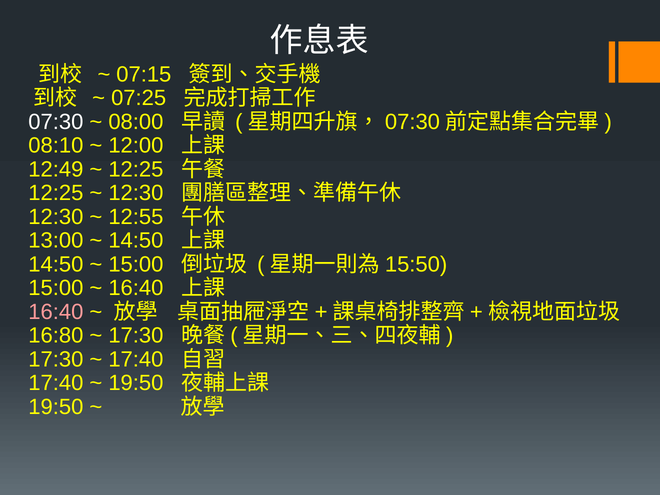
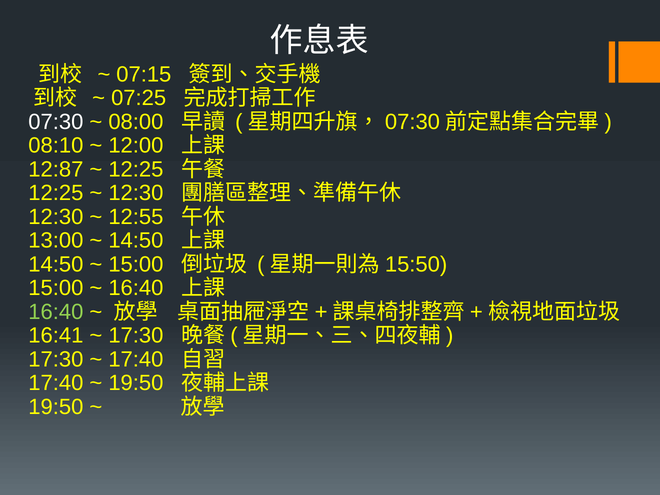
12:49: 12:49 -> 12:87 (56, 169)
16:40 colour: pink -> light green (56, 312)
16:80: 16:80 -> 16:41 (56, 336)
